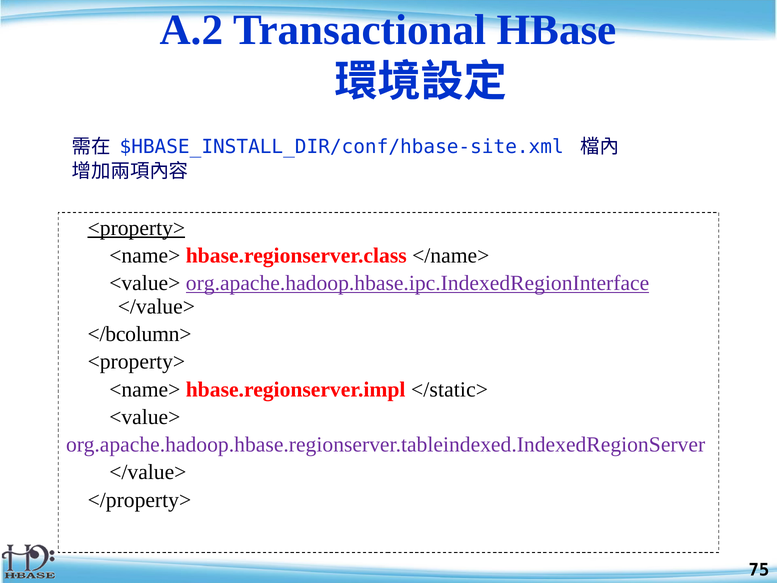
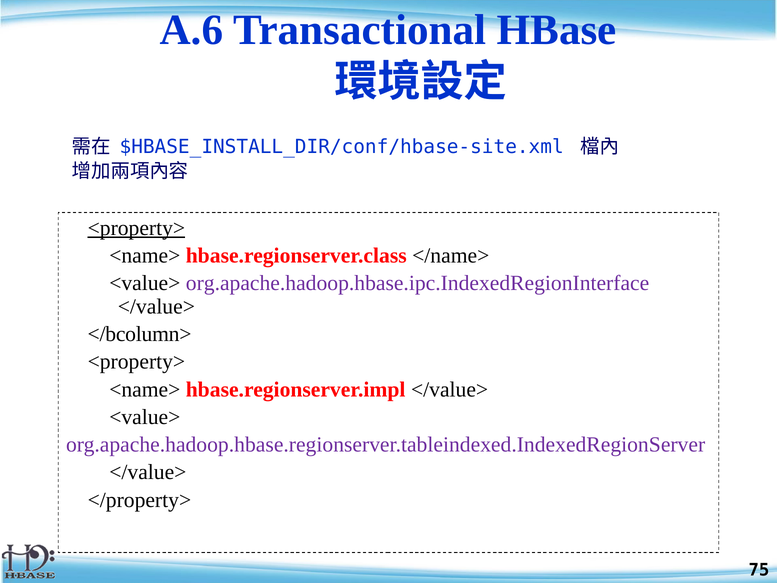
A.2: A.2 -> A.6 (192, 30)
org.apache.hadoop.hbase.ipc.IndexedRegionInterface underline: present -> none (418, 283)
hbase.regionserver.impl </static>: </static> -> </value> (450, 389)
